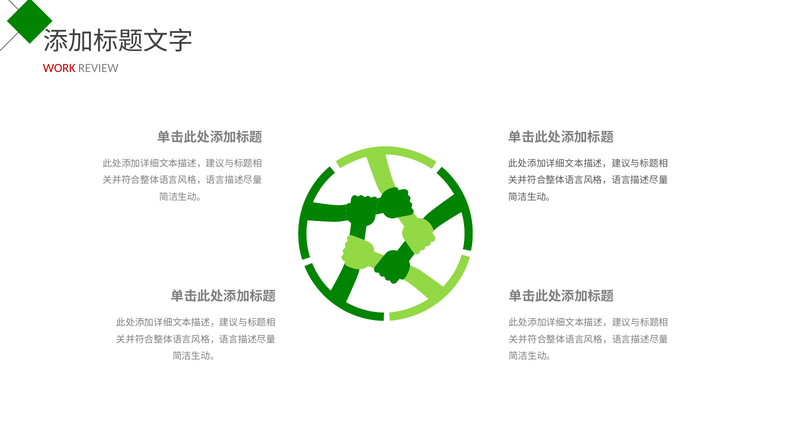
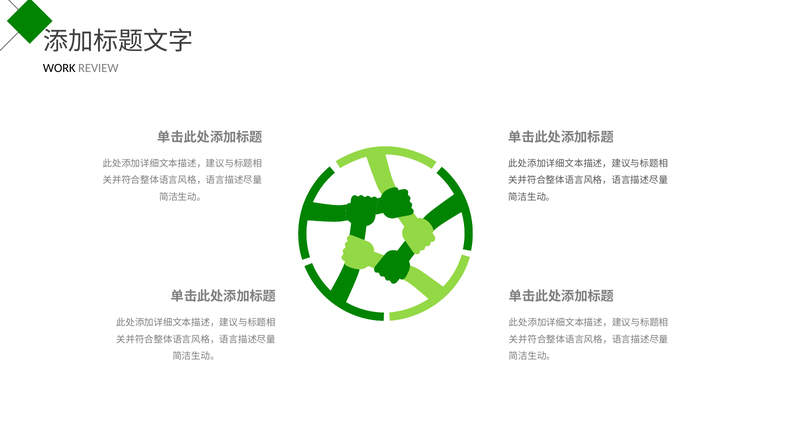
WORK colour: red -> black (59, 68)
